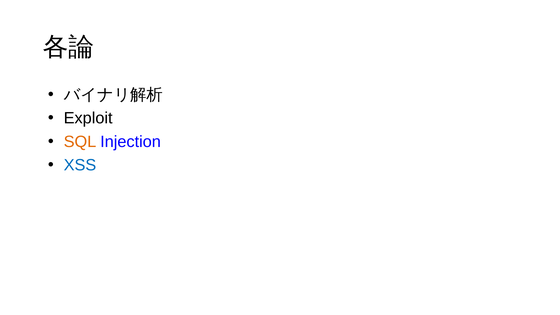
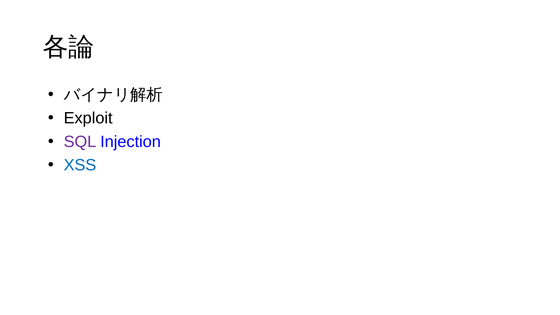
SQL colour: orange -> purple (80, 142)
